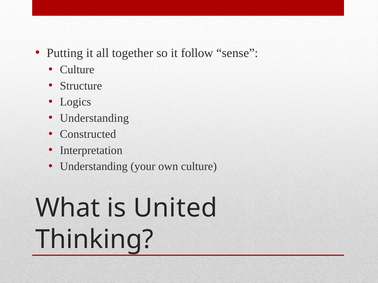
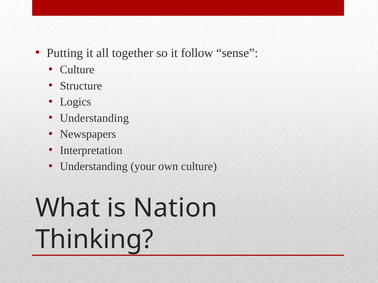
Constructed: Constructed -> Newspapers (88, 134)
United: United -> Nation (175, 208)
